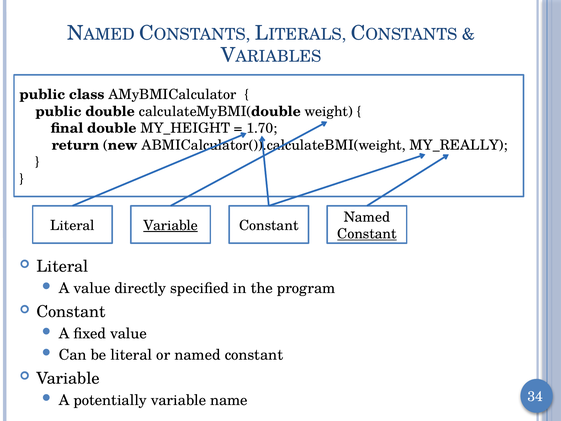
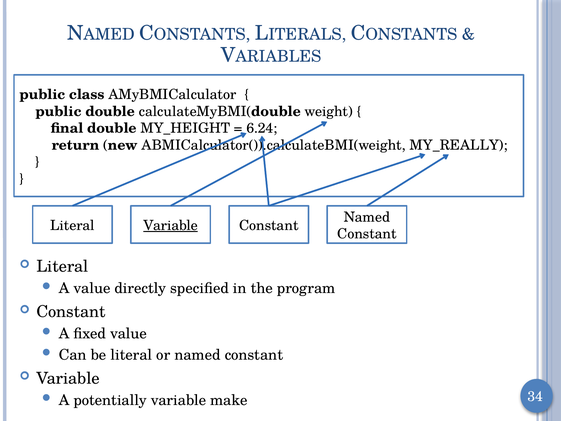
1.70: 1.70 -> 6.24 (262, 128)
Constant underline: present -> none (367, 234)
name: name -> make (229, 400)
